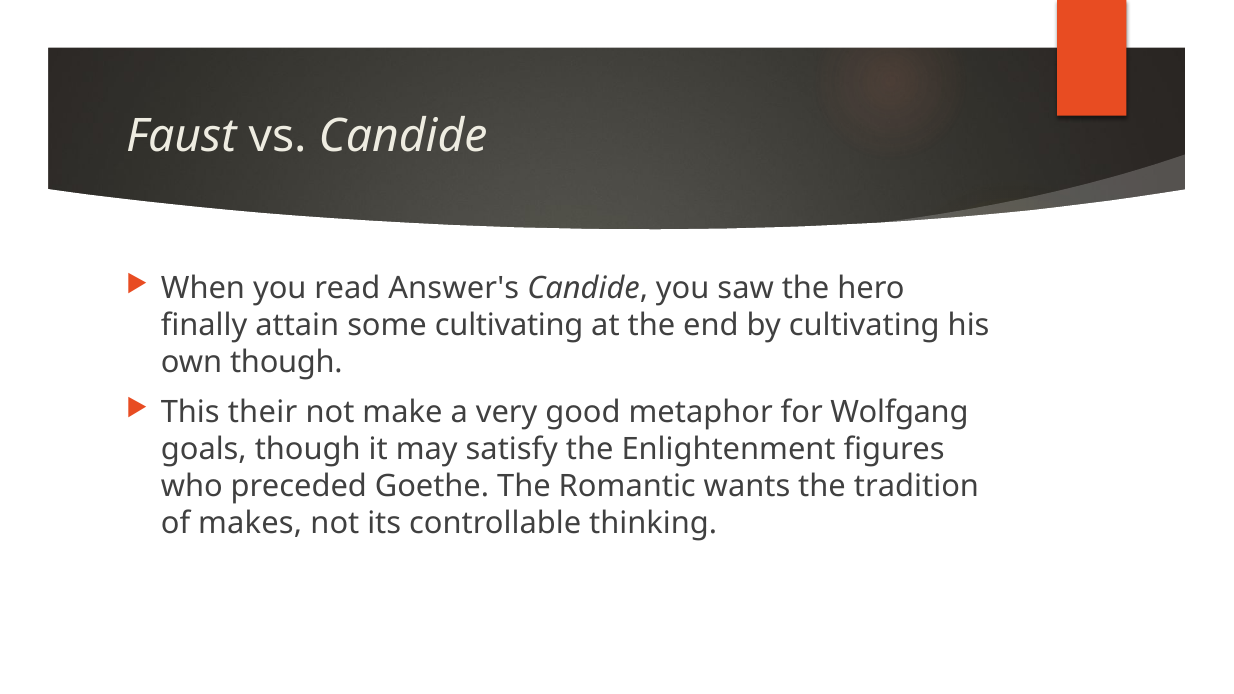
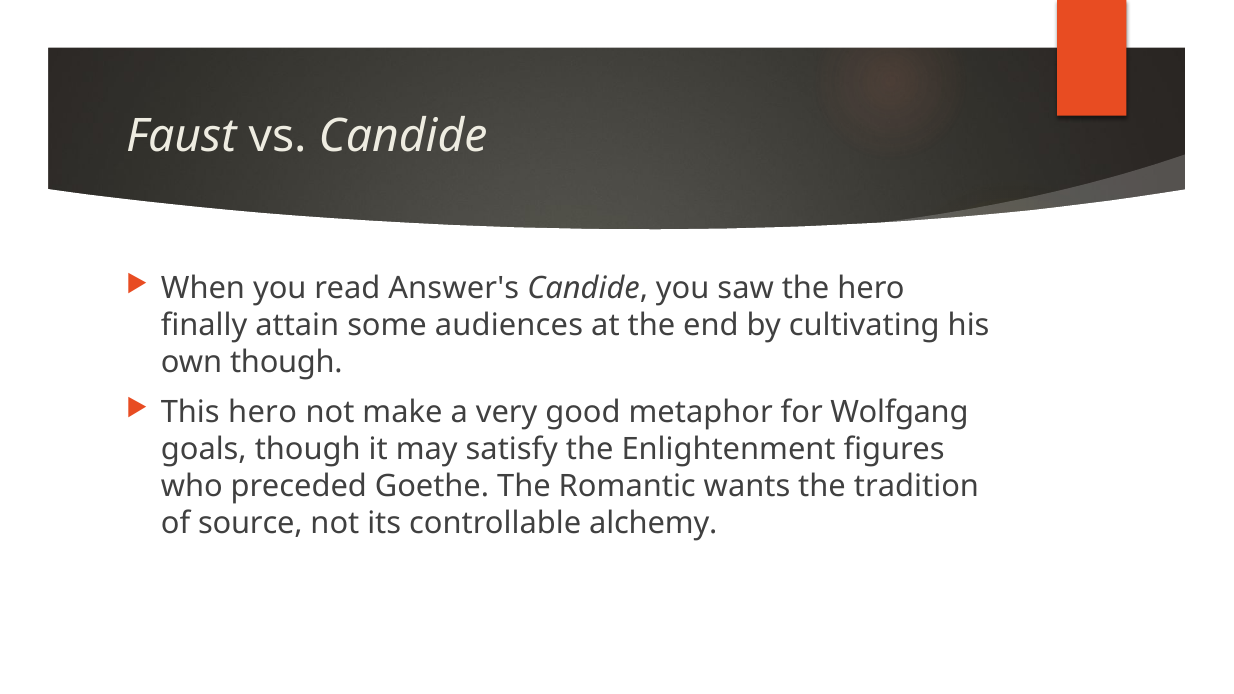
some cultivating: cultivating -> audiences (509, 326)
This their: their -> hero (263, 413)
makes: makes -> source (250, 524)
thinking: thinking -> alchemy (653, 524)
